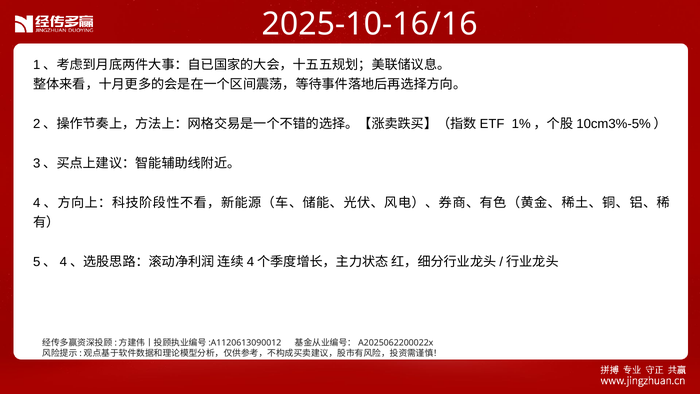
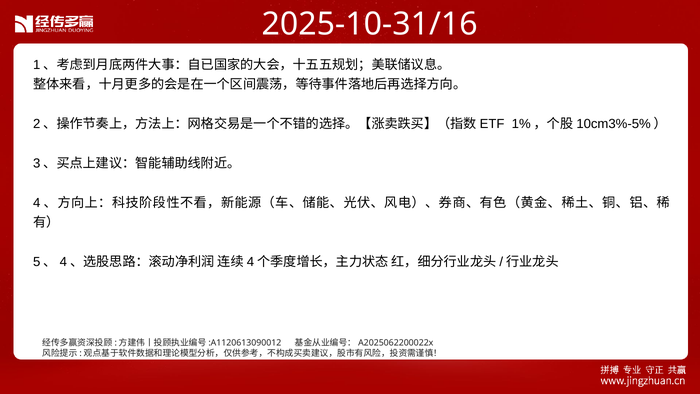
2025-10-16/16: 2025-10-16/16 -> 2025-10-31/16 (370, 24)
